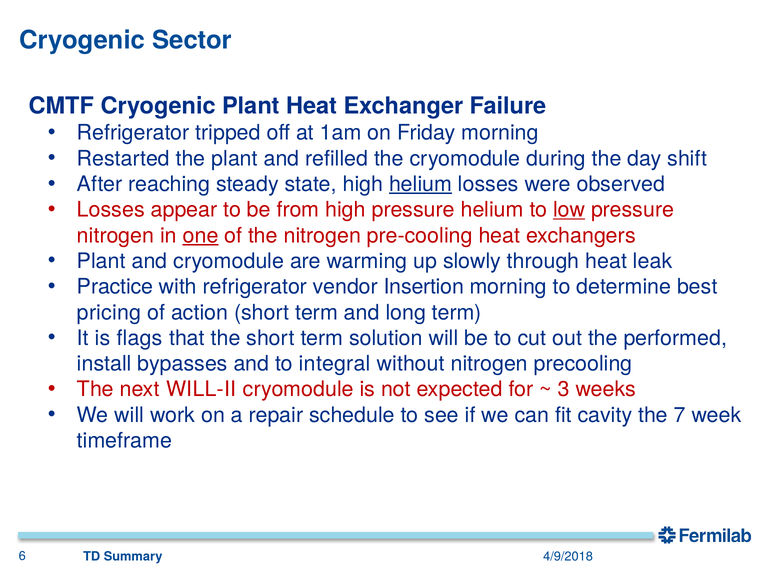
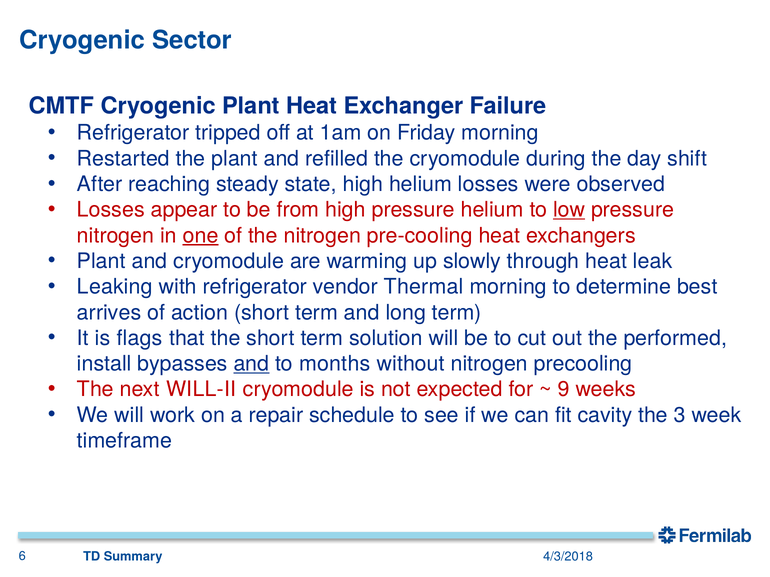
helium underline: present -> none (421, 184)
Practice: Practice -> Leaking (115, 287)
Insertion: Insertion -> Thermal (424, 287)
pricing: pricing -> arrives (109, 313)
and underline: none -> present (251, 364)
integral: integral -> months (335, 364)
3: 3 -> 9 (564, 390)
7: 7 -> 3 (680, 415)
4/9/2018: 4/9/2018 -> 4/3/2018 (568, 557)
